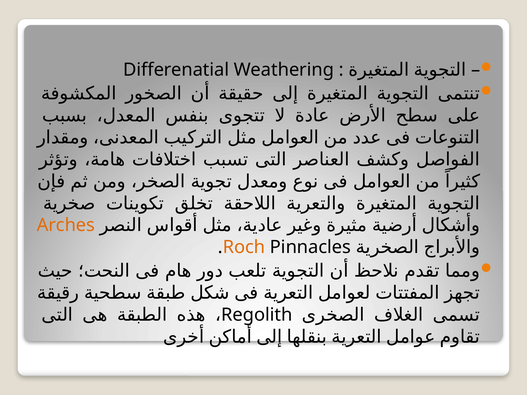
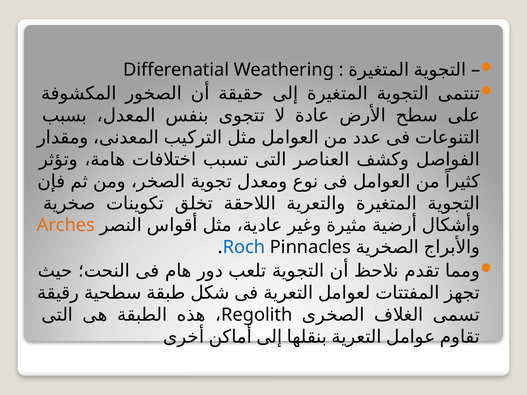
Roch colour: orange -> blue (244, 247)
